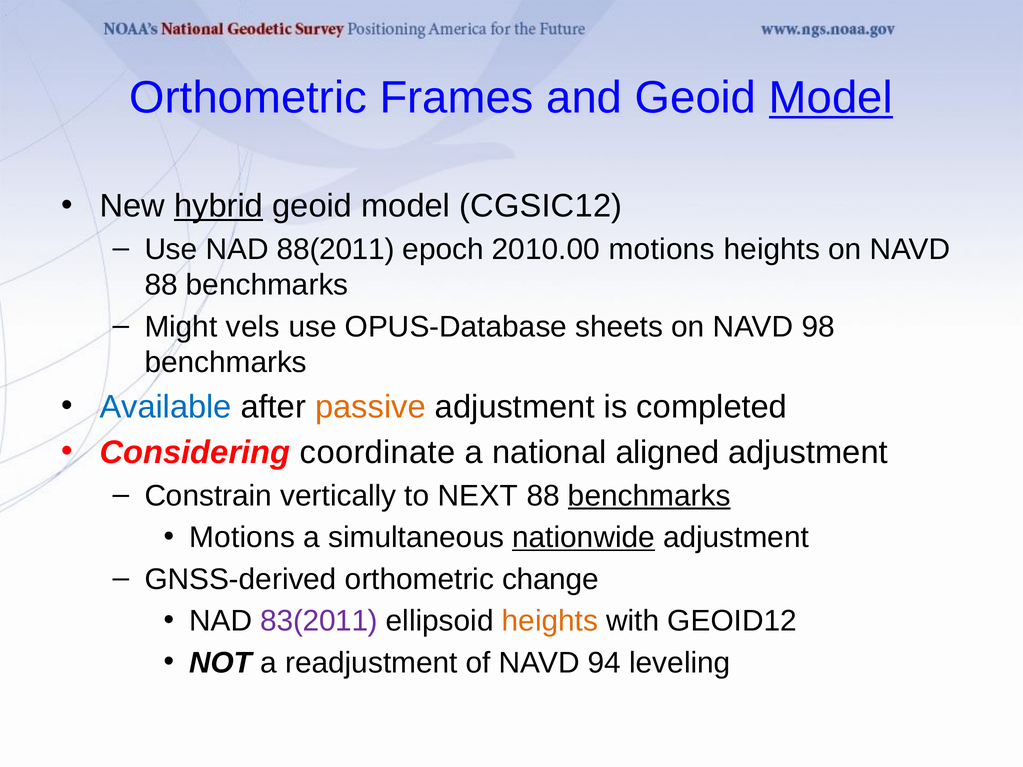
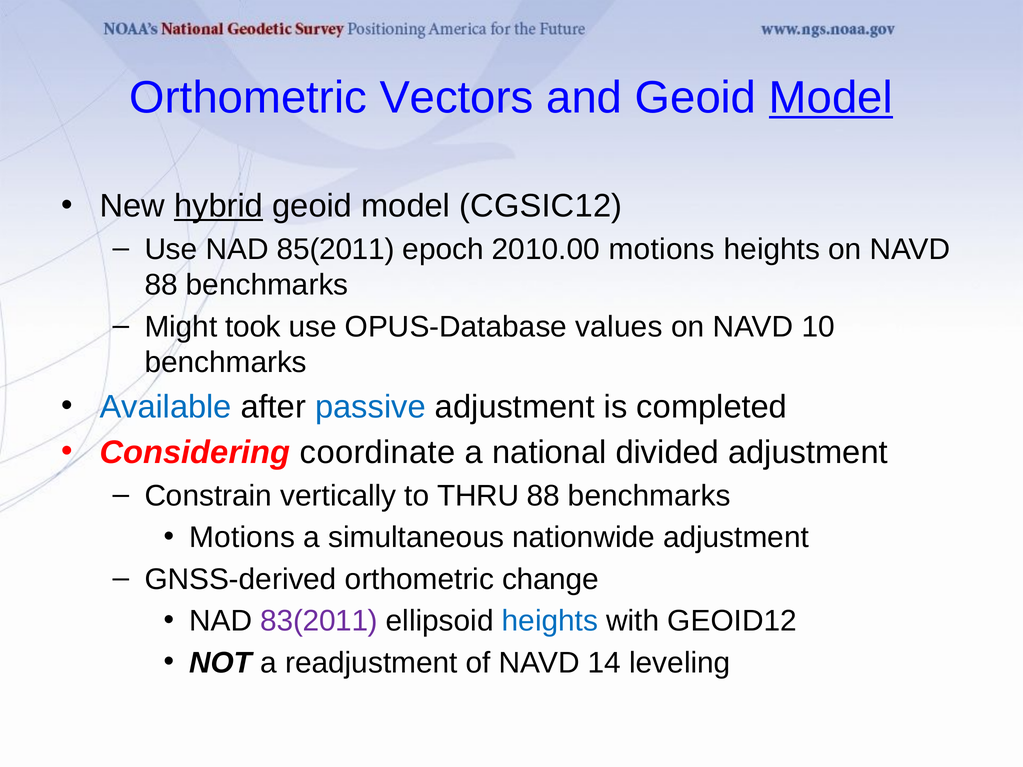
Frames: Frames -> Vectors (457, 98)
88(2011: 88(2011 -> 85(2011 (336, 249)
vels: vels -> took (253, 327)
sheets: sheets -> values (619, 327)
98: 98 -> 10 (818, 327)
passive colour: orange -> blue (370, 407)
aligned: aligned -> divided (667, 453)
NEXT: NEXT -> THRU (478, 496)
benchmarks underline: present -> none (649, 496)
nationwide underline: present -> none (584, 538)
heights colour: orange -> blue (550, 621)
94: 94 -> 14 (605, 663)
